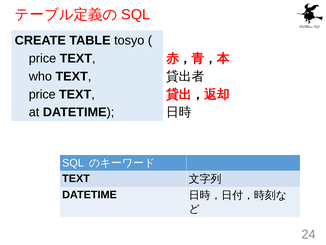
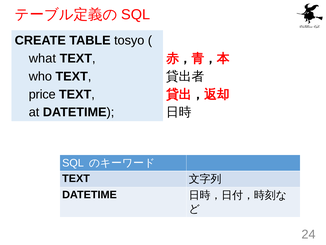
price: price -> what (42, 58)
